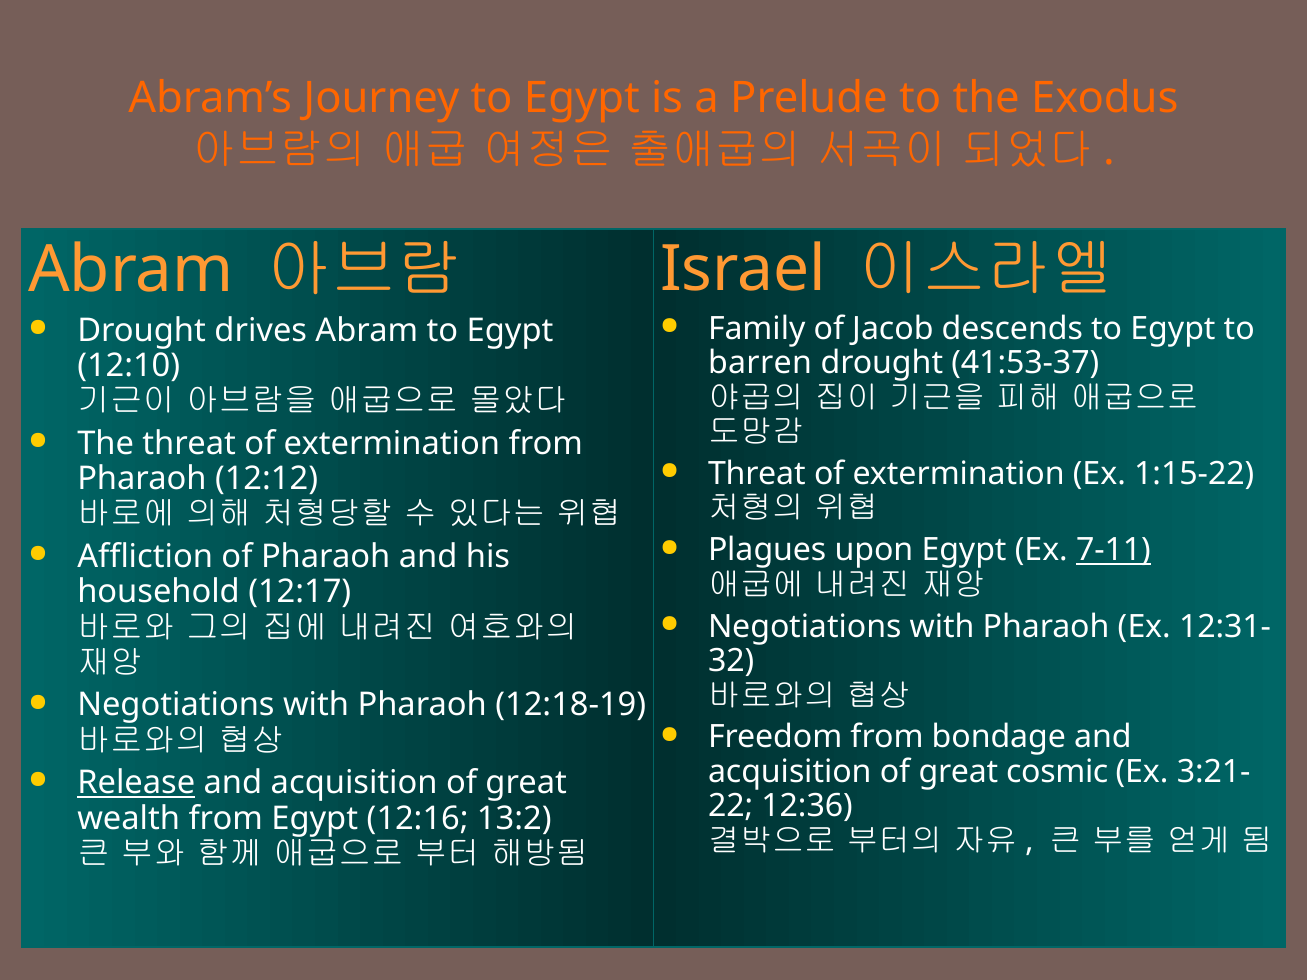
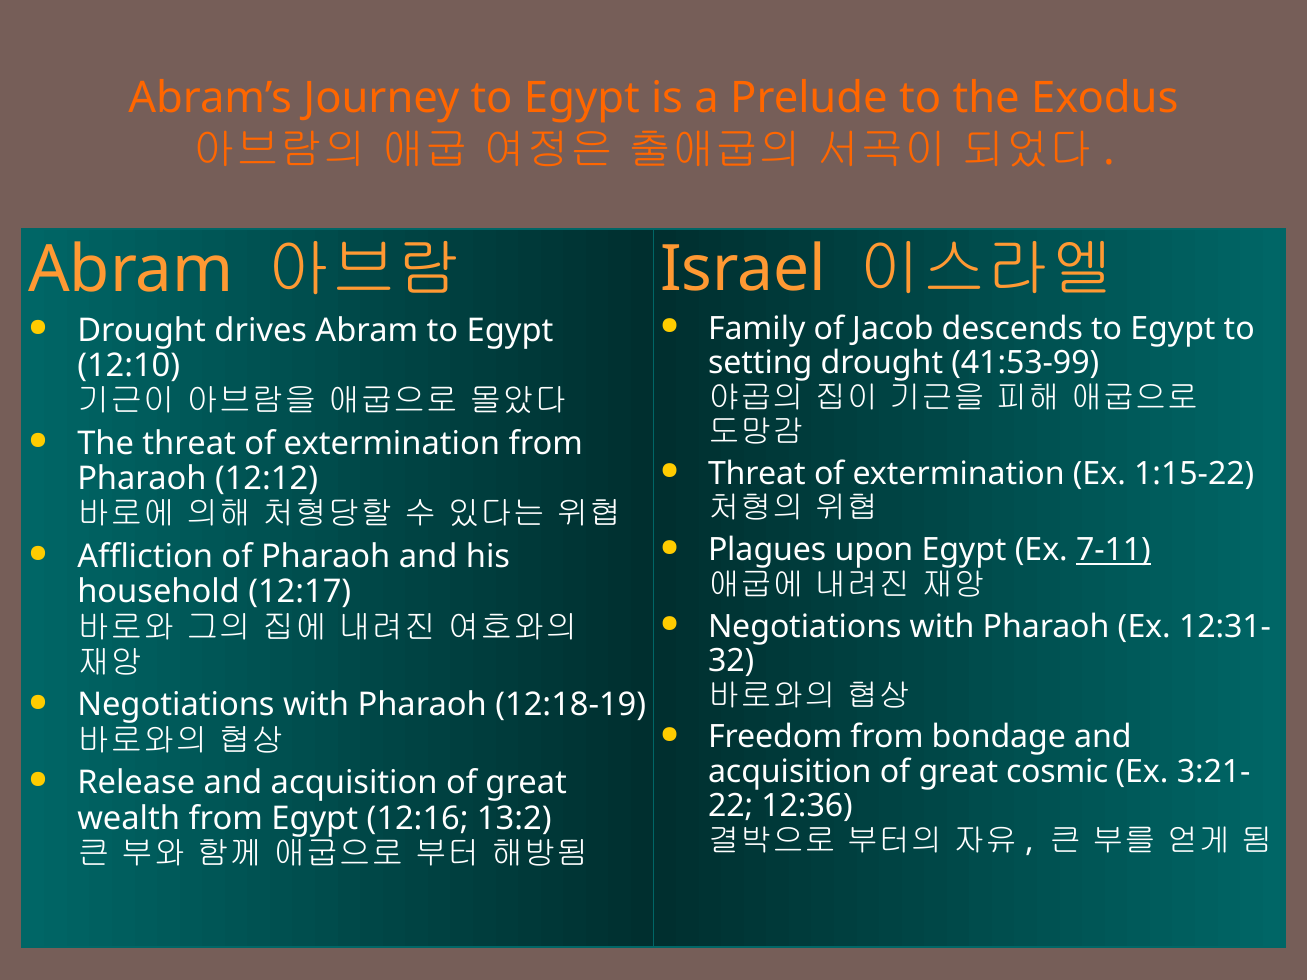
barren: barren -> setting (760, 363)
41:53-37: 41:53-37 -> 41:53-99 (1025, 363)
Release underline: present -> none (136, 783)
